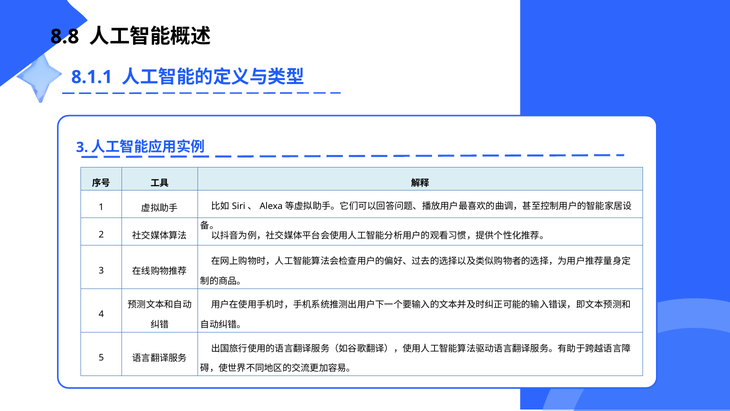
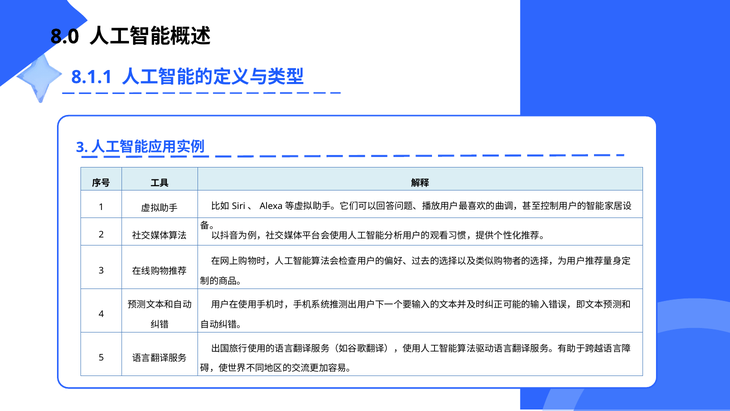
8.8: 8.8 -> 8.0 (65, 37)
